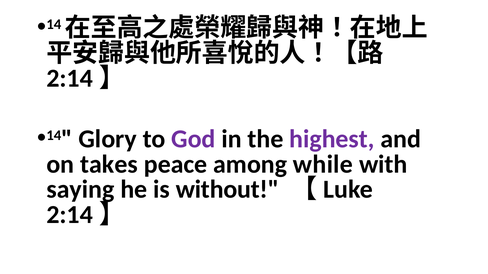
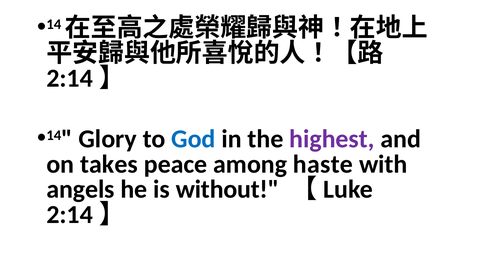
God colour: purple -> blue (193, 139)
while: while -> haste (323, 165)
saying: saying -> angels (80, 190)
